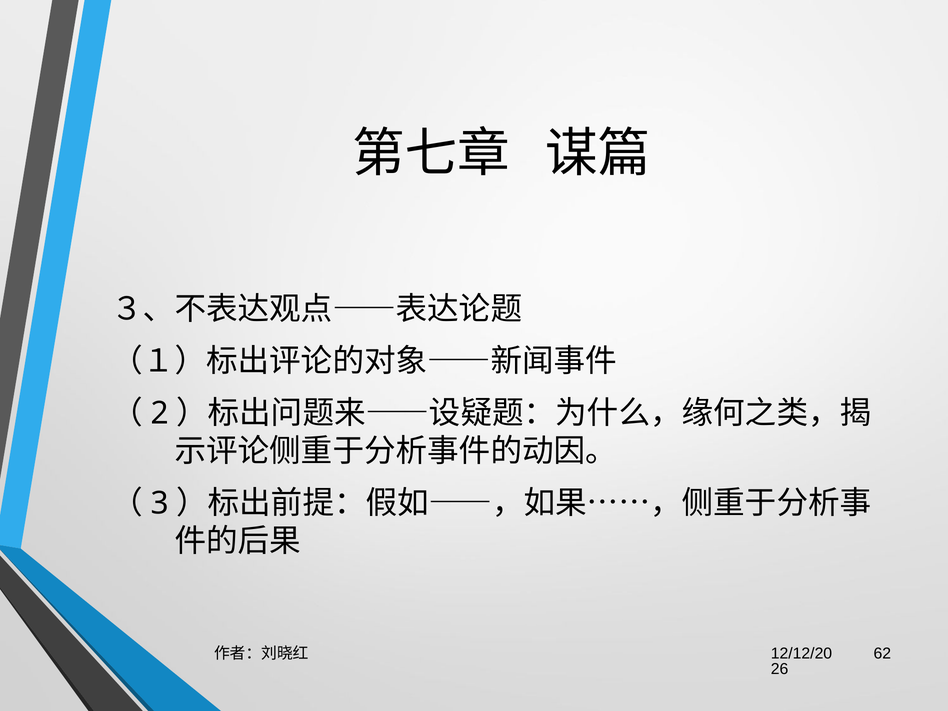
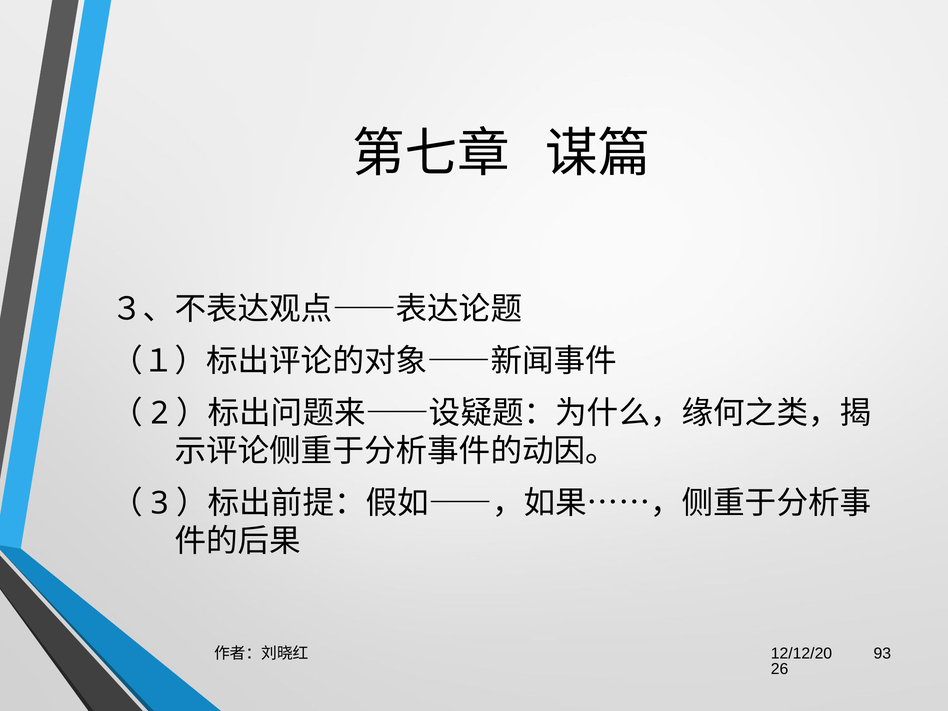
62: 62 -> 93 (882, 653)
